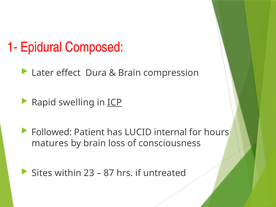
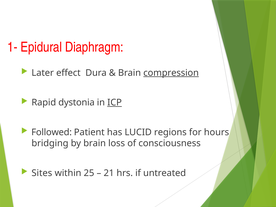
Composed: Composed -> Diaphragm (94, 47)
compression underline: none -> present (171, 73)
swelling: swelling -> dystonia (77, 103)
internal: internal -> regions (170, 132)
matures: matures -> bridging (50, 143)
23: 23 -> 25 (89, 173)
87: 87 -> 21 (109, 173)
